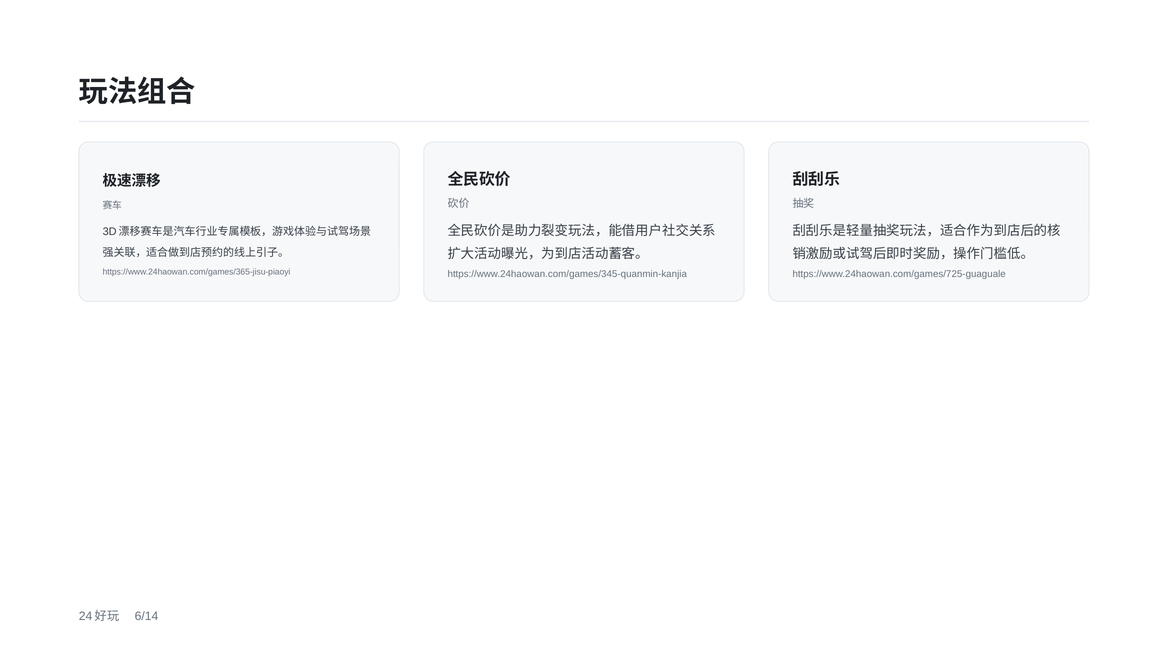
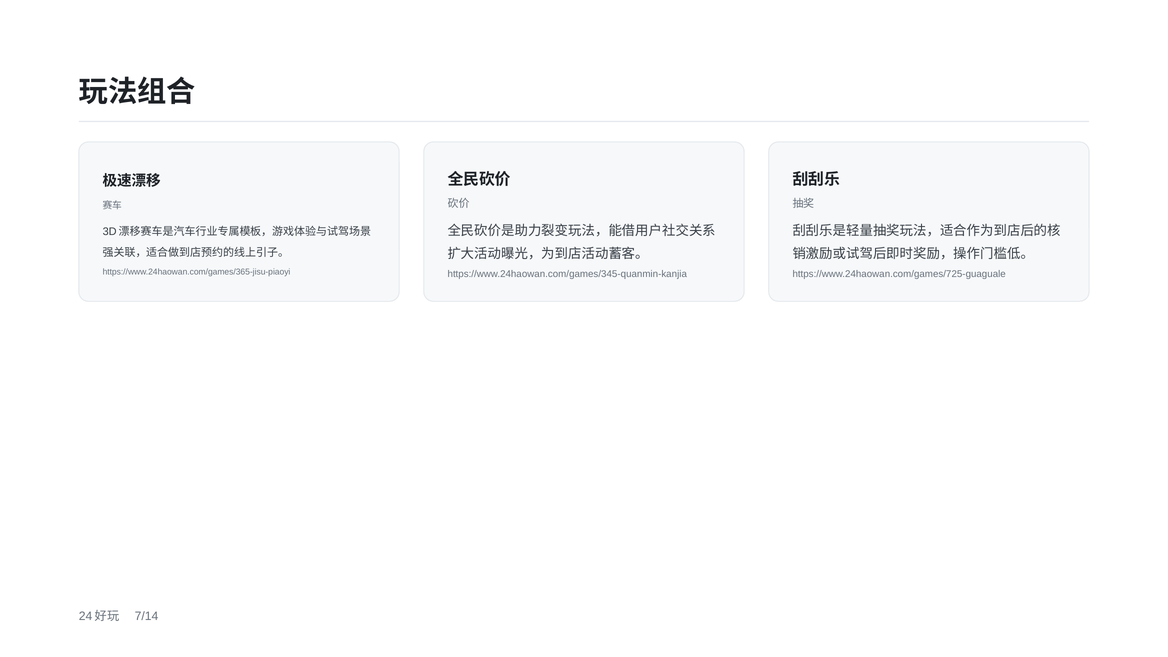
6/14: 6/14 -> 7/14 (147, 616)
